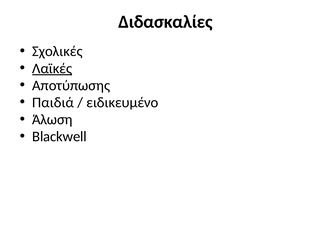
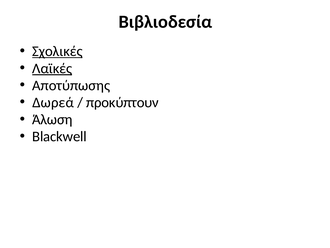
Διδασκαλίες: Διδασκαλίες -> Βιβλιοδεσία (165, 22)
Σχολικές underline: none -> present (57, 51)
Παιδιά: Παιδιά -> Δωρεά (53, 102)
ειδικευμένο: ειδικευμένο -> προκύπτουν (122, 102)
